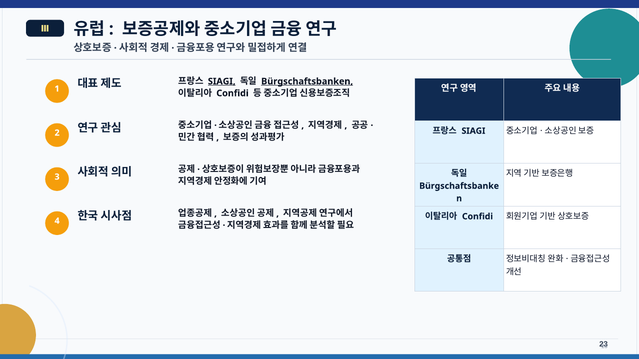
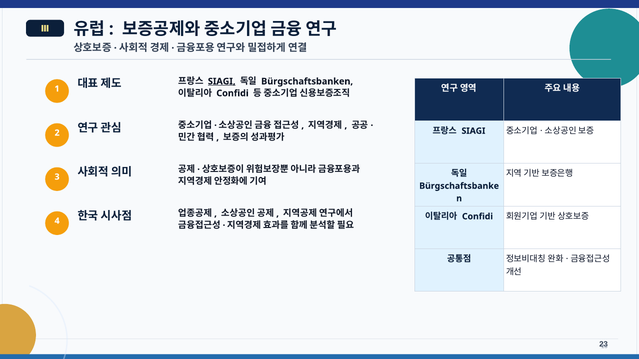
Bürgschaftsbanken underline: present -> none (307, 81)
